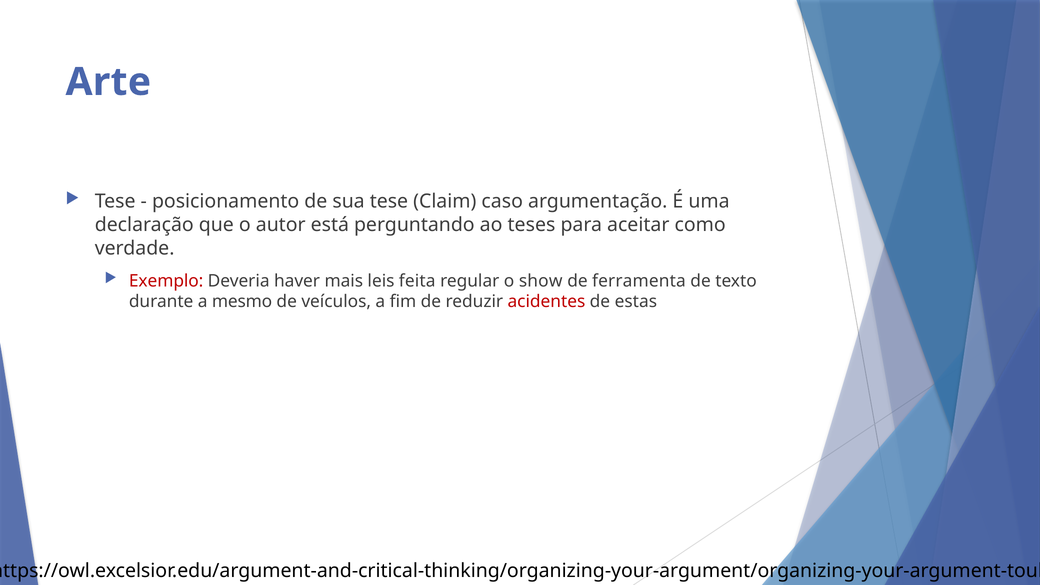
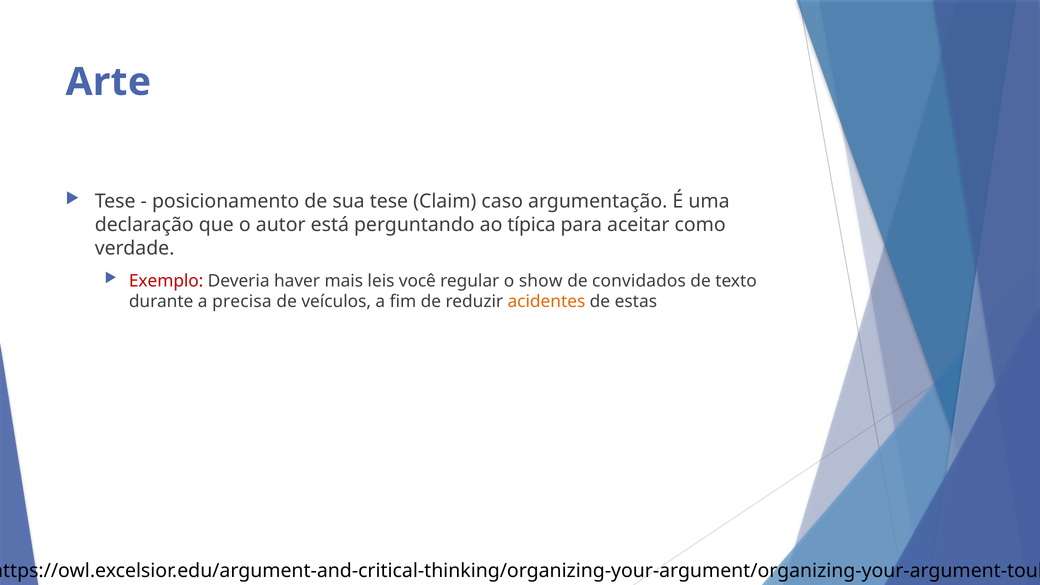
teses: teses -> típica (532, 225)
feita: feita -> você (417, 281)
ferramenta: ferramenta -> convidados (639, 281)
mesmo: mesmo -> precisa (242, 302)
acidentes colour: red -> orange (546, 302)
